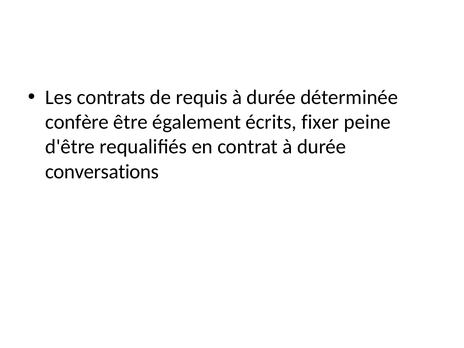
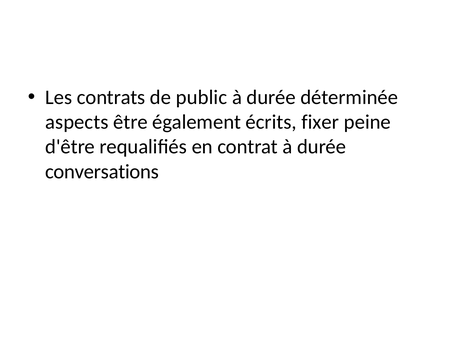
requis: requis -> public (202, 97)
confère: confère -> aspects (77, 122)
